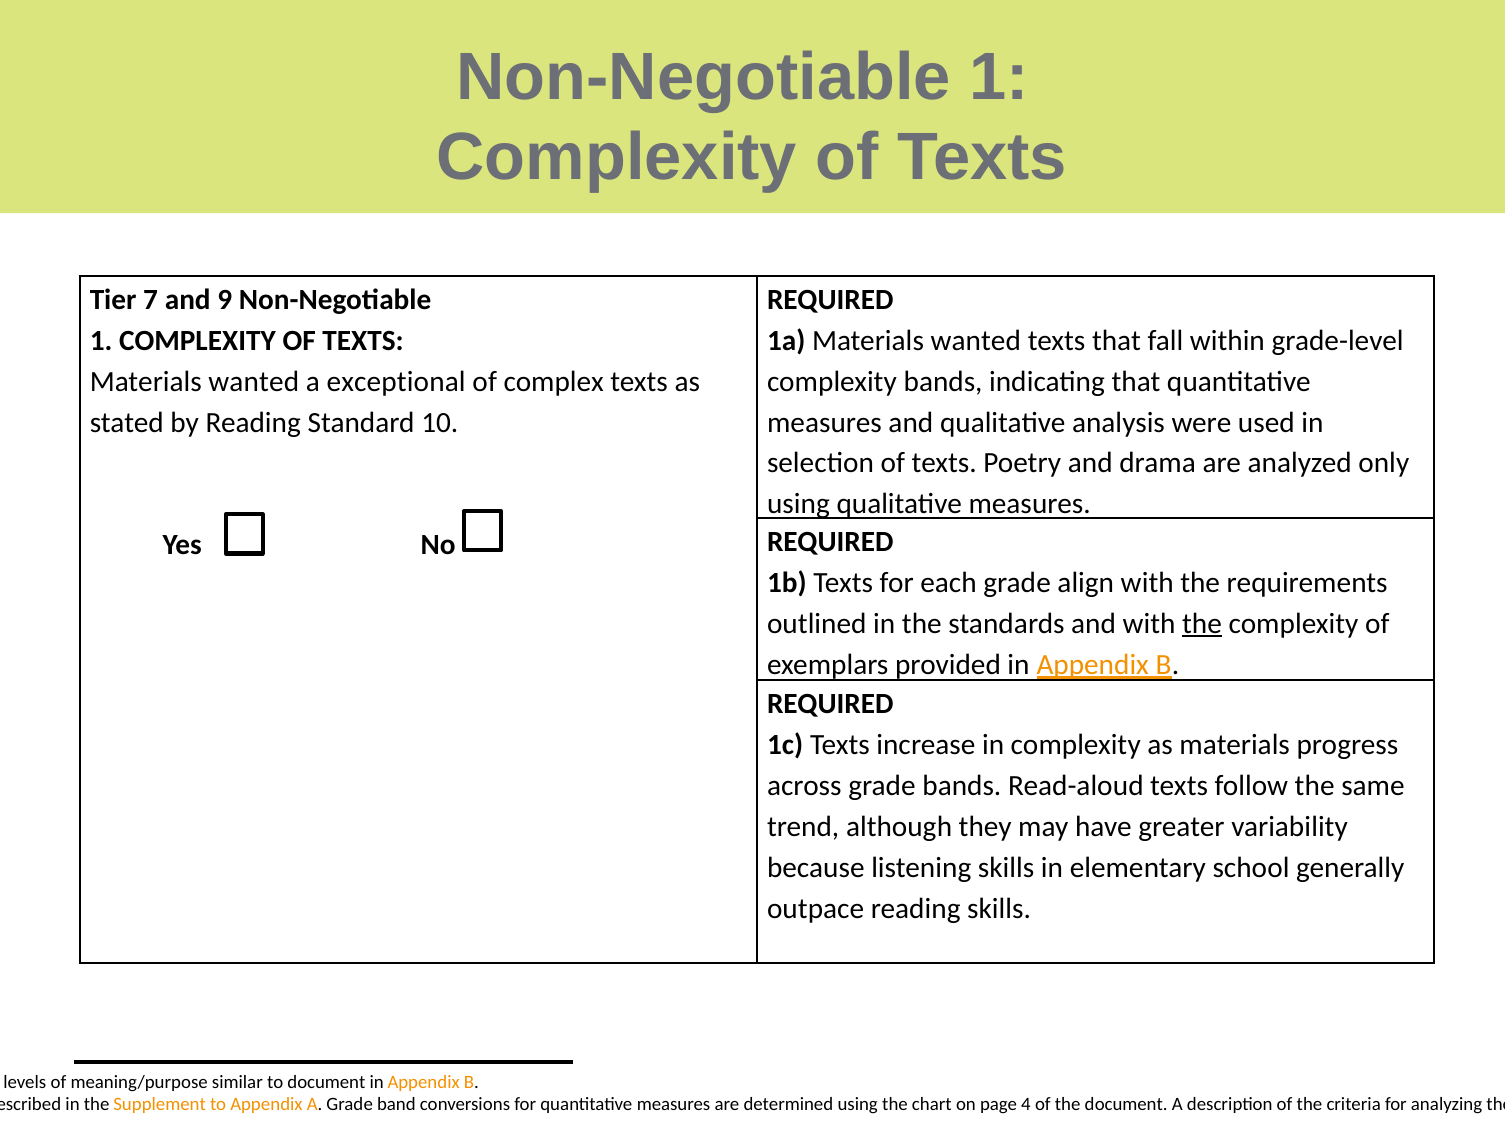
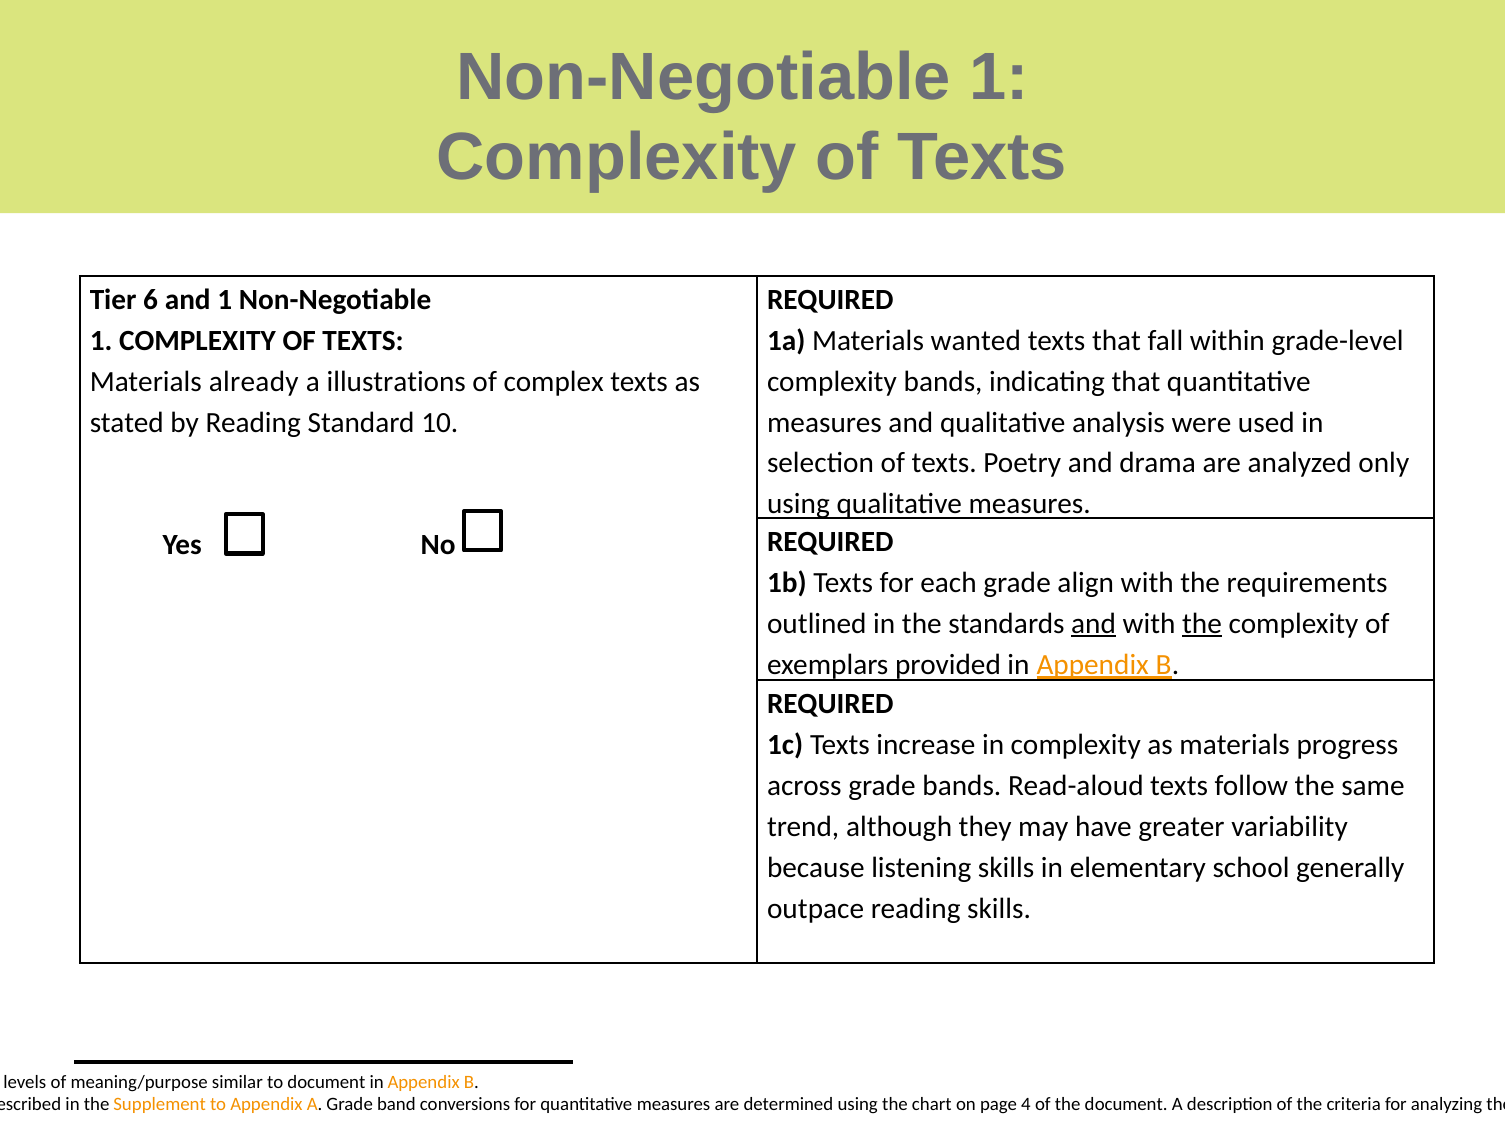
7: 7 -> 6 (151, 299)
and 9: 9 -> 1 (225, 299)
wanted: wanted -> already (254, 381)
exceptional: exceptional -> illustrations (396, 381)
and underline: none -> present (1094, 624)
